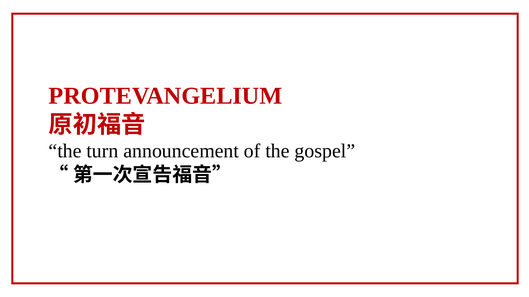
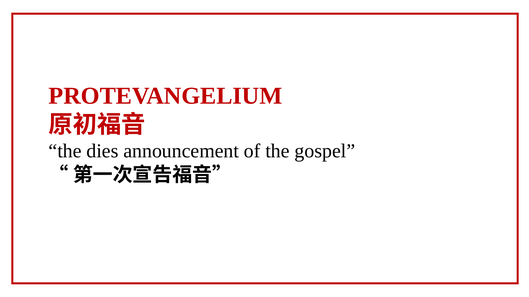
turn: turn -> dies (102, 151)
